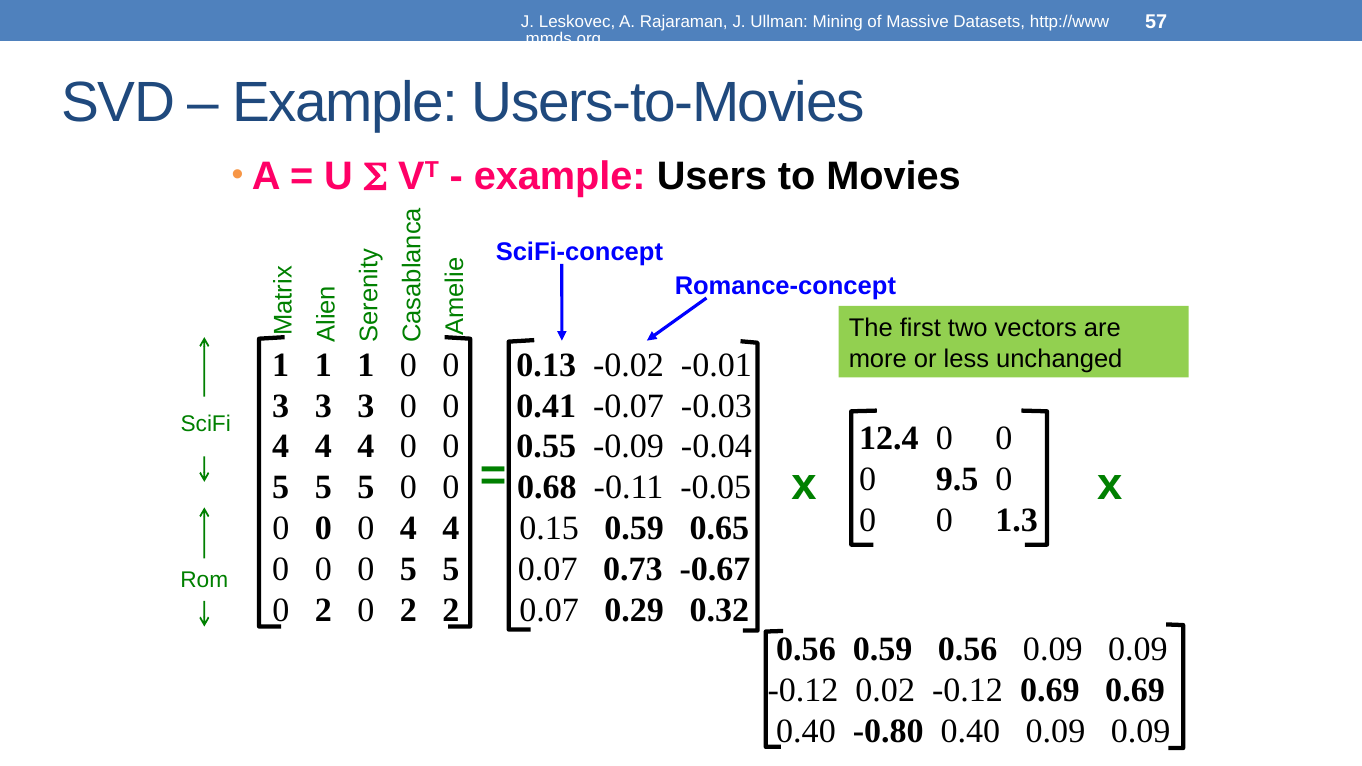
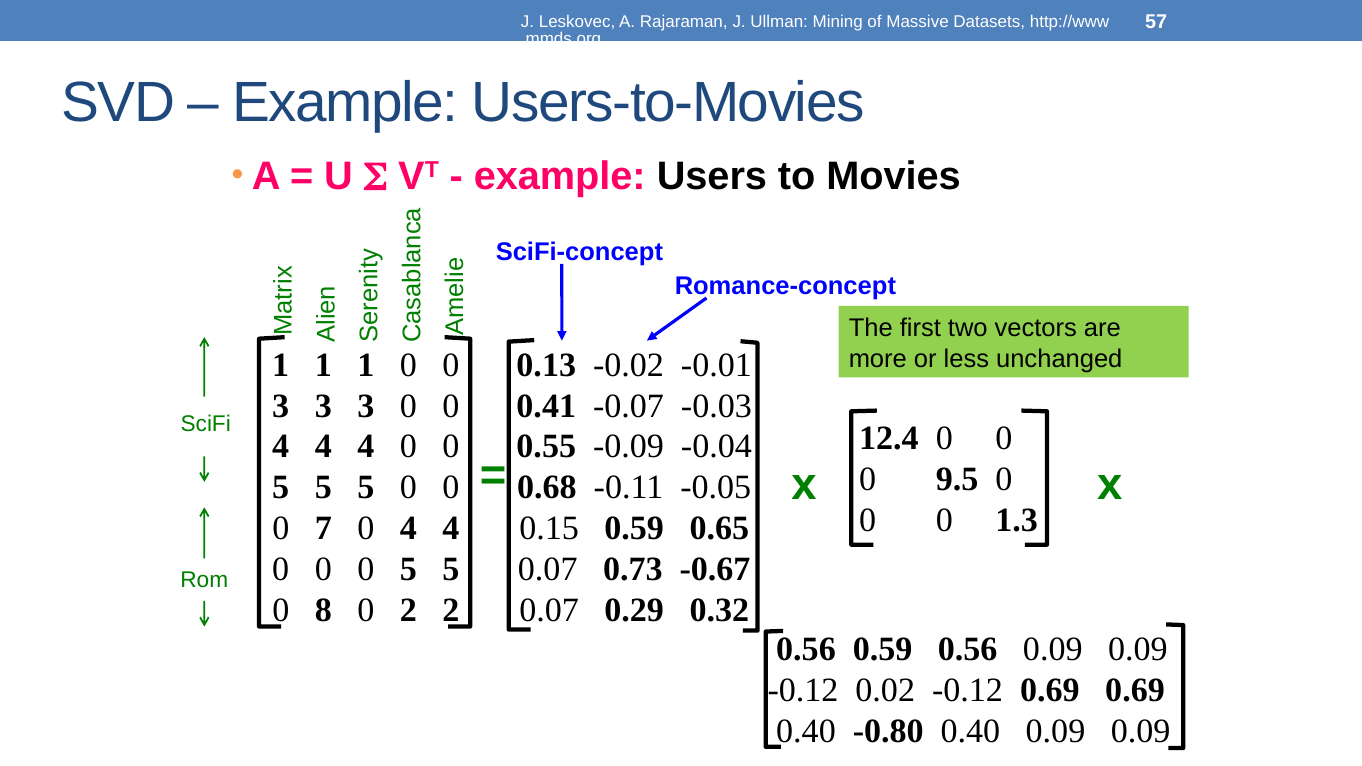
0: 0 -> 7 (323, 528)
2: 2 -> 8 (323, 610)
